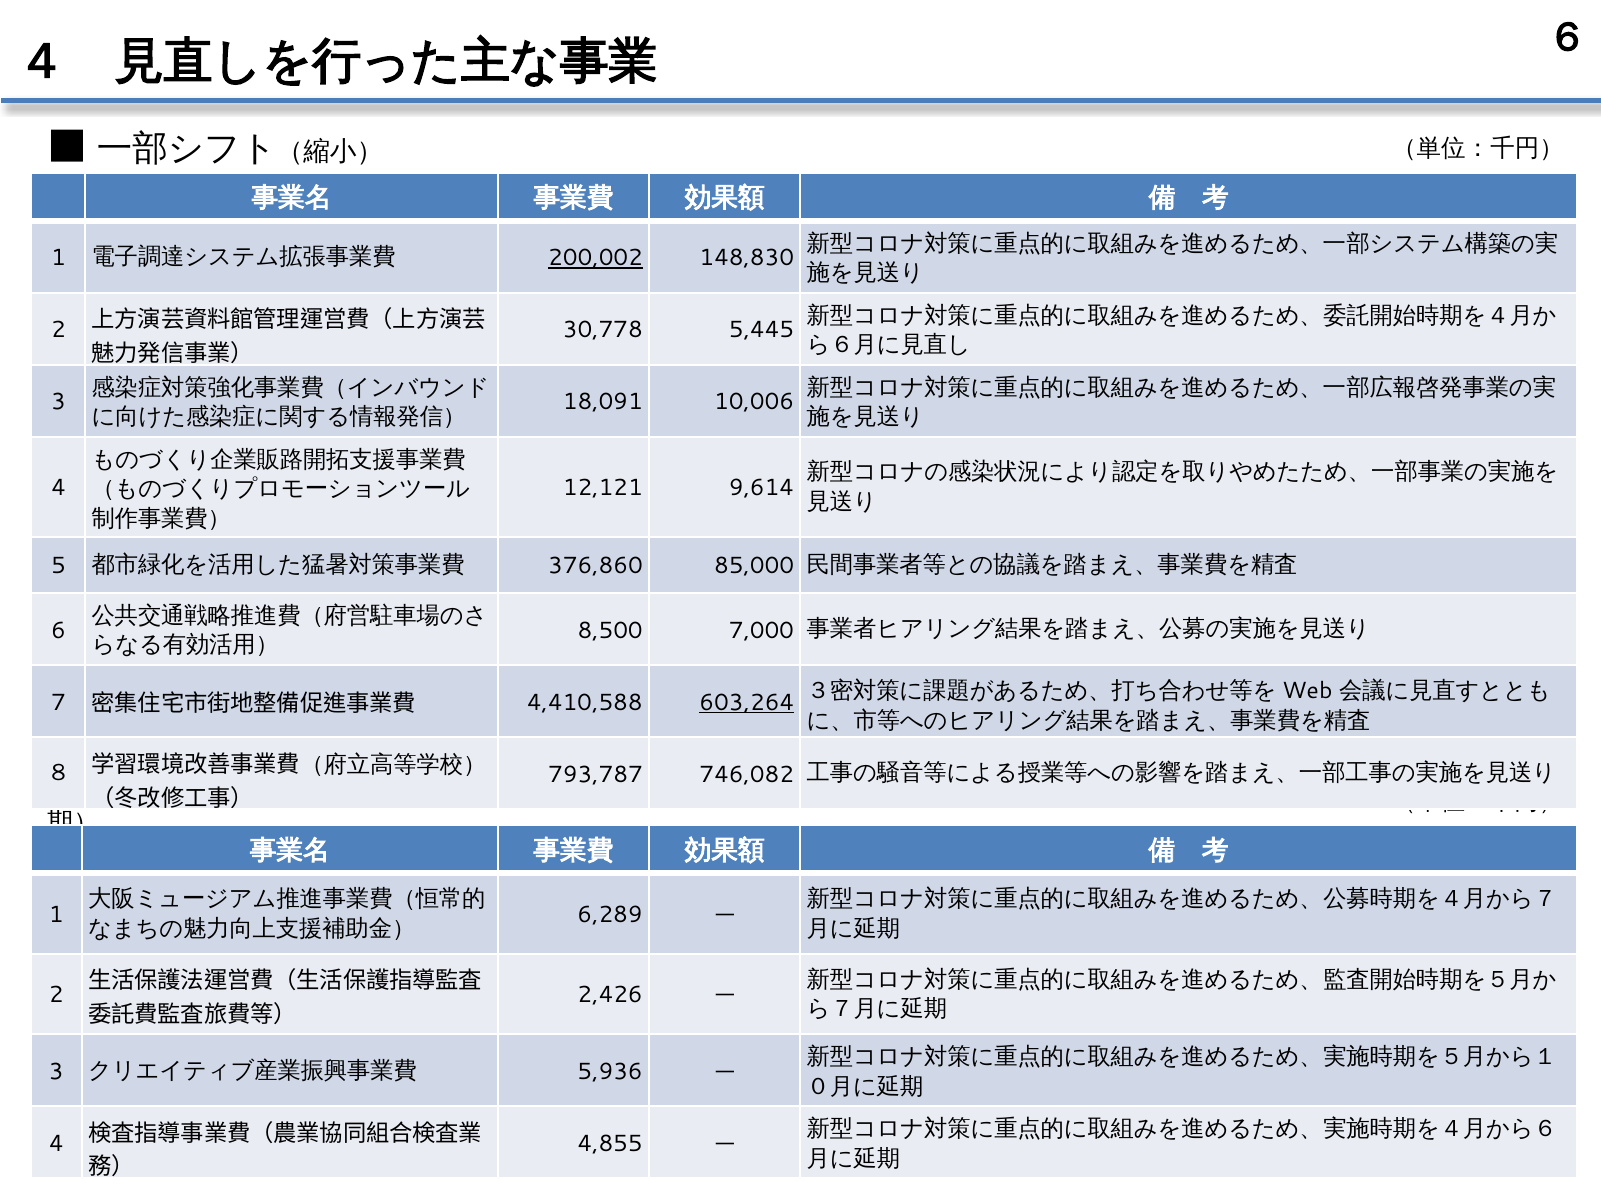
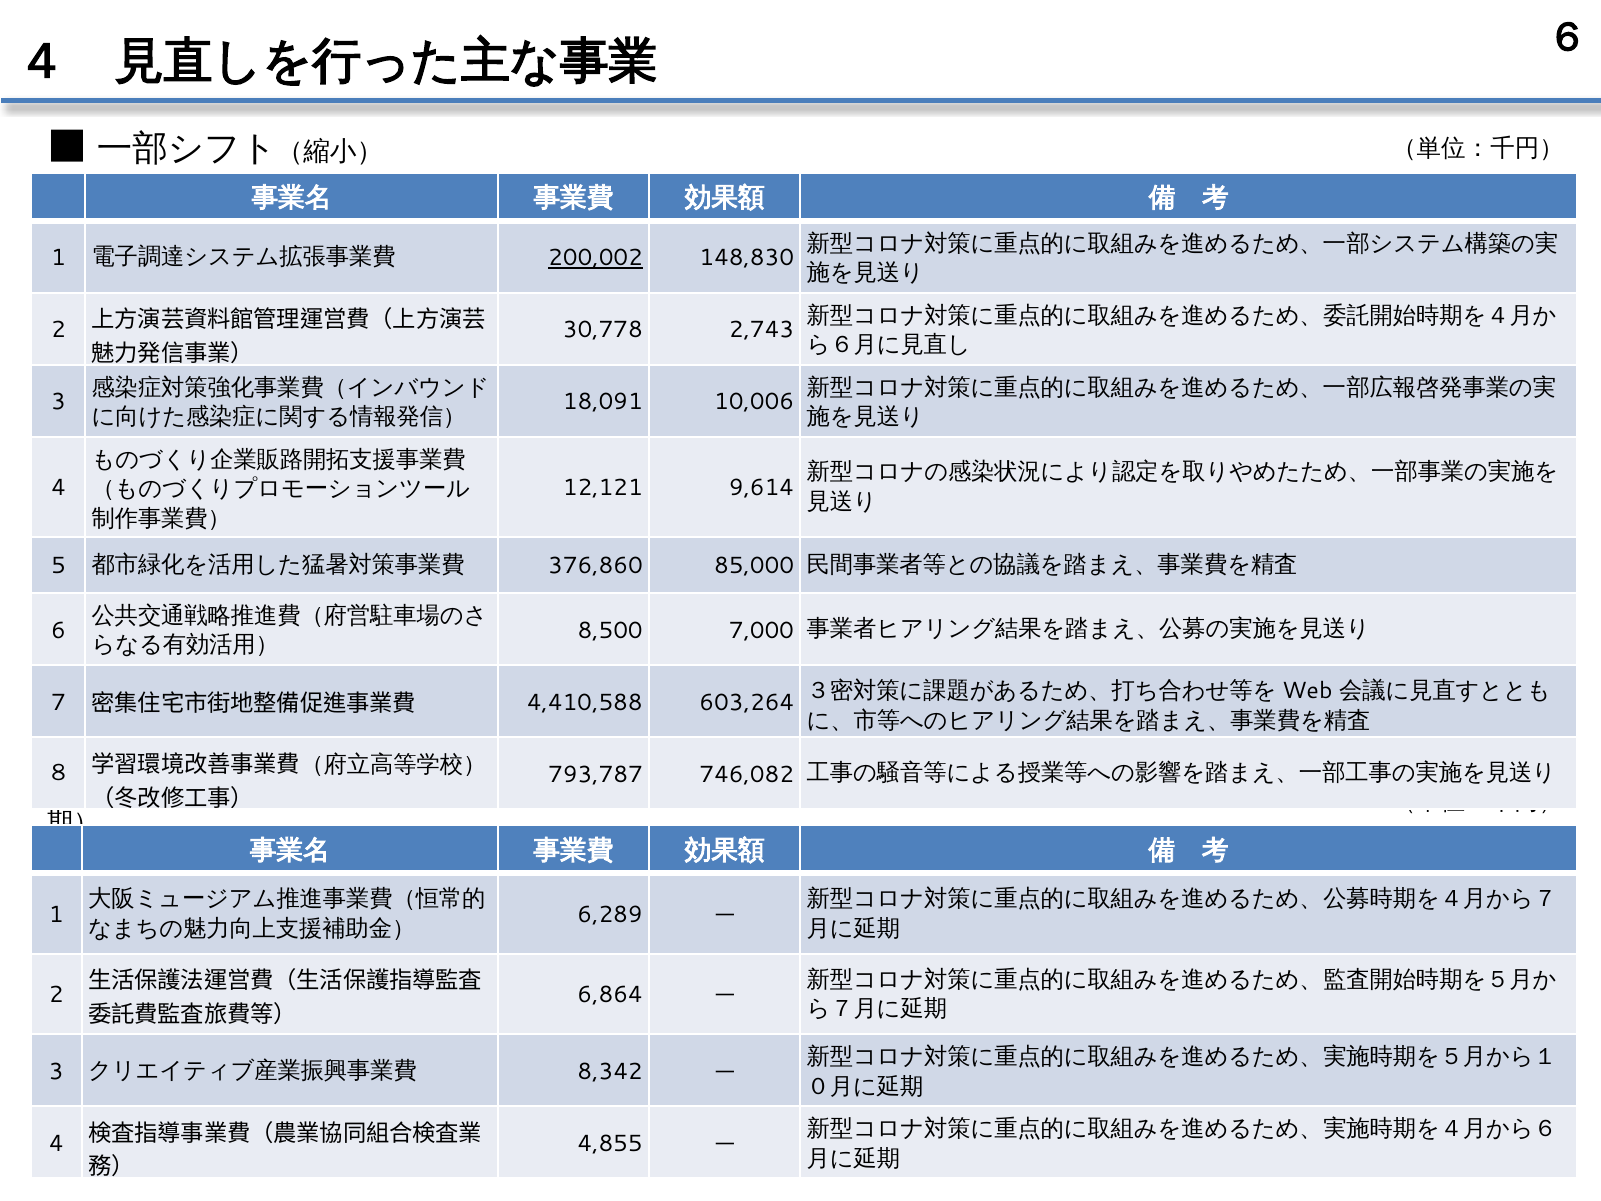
5,445: 5,445 -> 2,743 (761, 330)
603,264 underline: present -> none (747, 702)
2,426: 2,426 -> 6,864 (610, 995)
5,936: 5,936 -> 8,342 (610, 1071)
